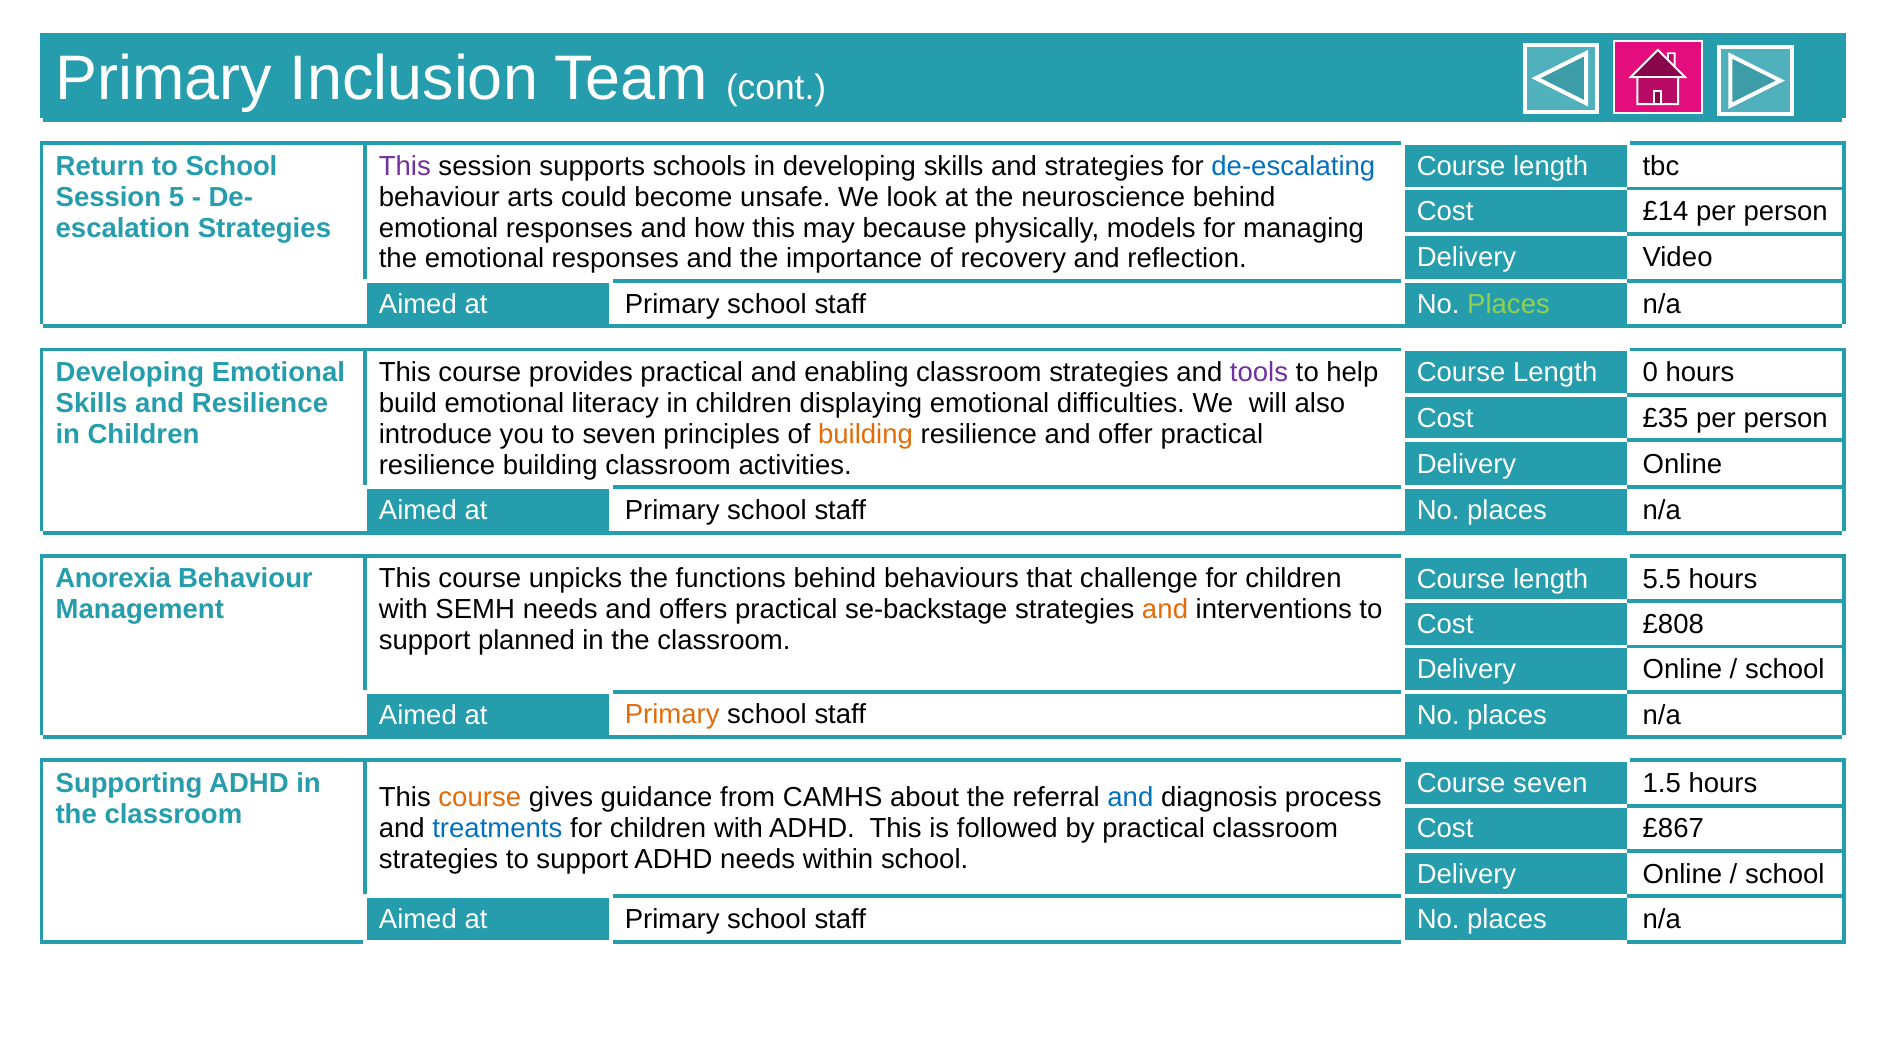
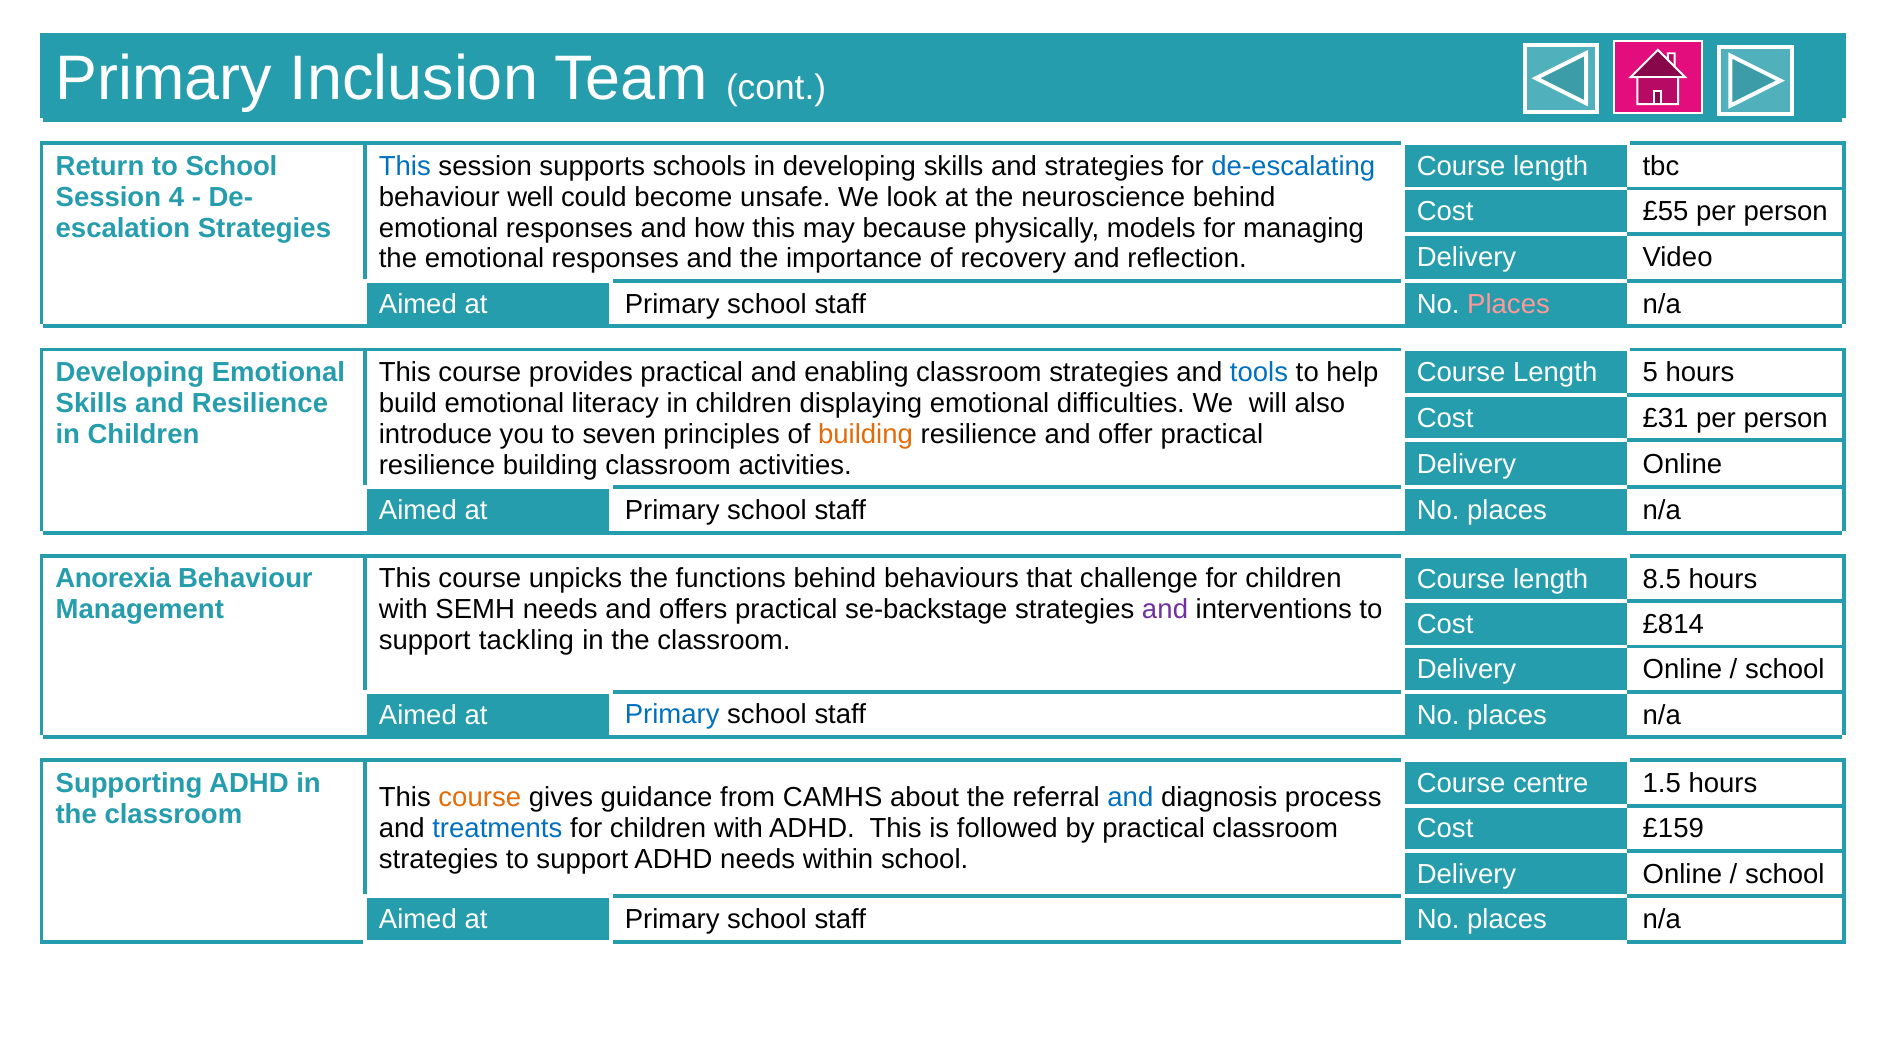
This colour: purple -> blue (405, 166)
5: 5 -> 4 (177, 197)
arts: arts -> well (531, 197)
£14: £14 -> £55 (1666, 212)
Places colour: light green -> pink (1509, 304)
tools colour: purple -> blue (1259, 372)
0: 0 -> 5 (1650, 373)
£35: £35 -> £31 (1666, 418)
5.5: 5.5 -> 8.5 (1662, 579)
and colour: orange -> purple (1165, 610)
£808: £808 -> £814 (1673, 624)
planned: planned -> tackling (526, 641)
Primary colour: orange -> blue (672, 715)
Course seven: seven -> centre (1551, 783)
£867: £867 -> £159 (1673, 829)
